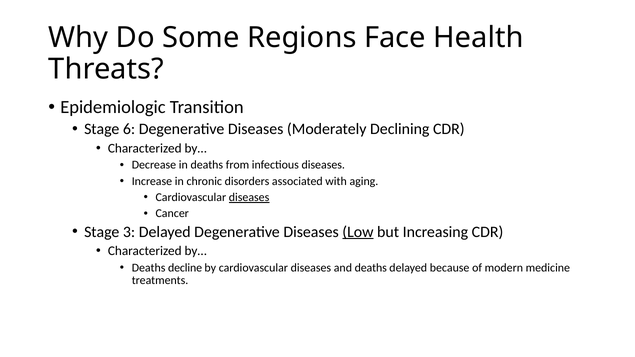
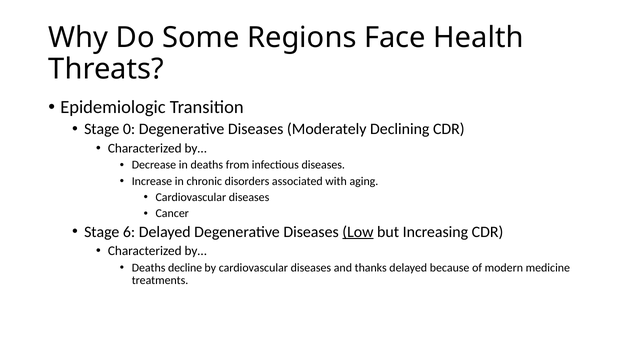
6: 6 -> 0 (129, 129)
diseases underline: present -> none (249, 197)
3: 3 -> 6 (129, 232)
and deaths: deaths -> thanks (371, 268)
